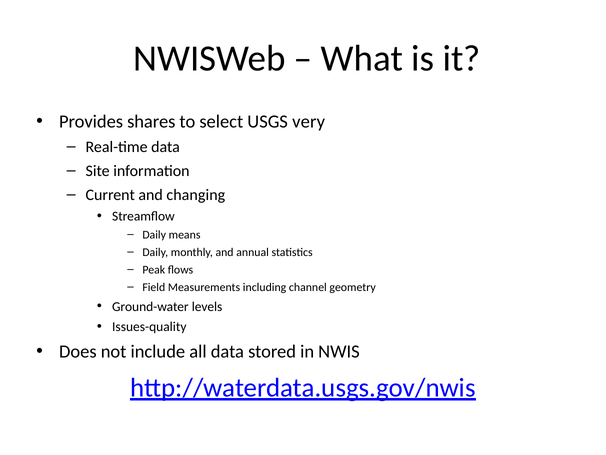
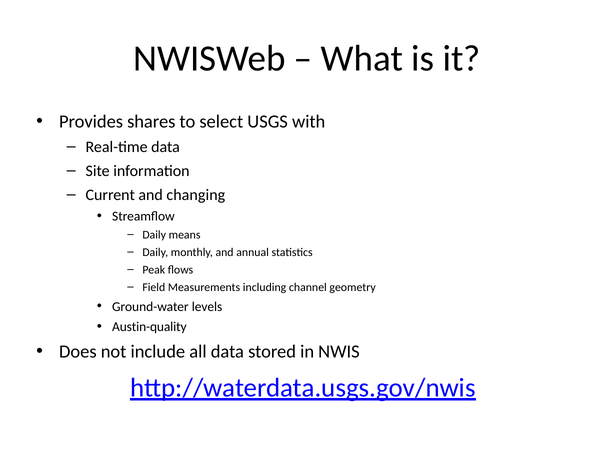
very: very -> with (309, 121)
Issues-quality: Issues-quality -> Austin-quality (149, 326)
